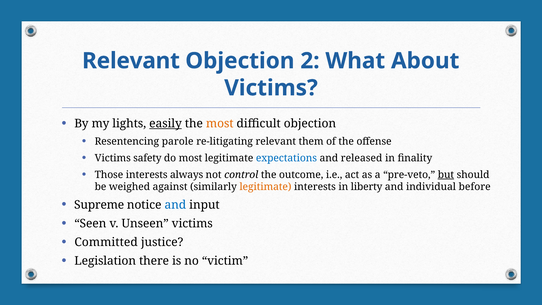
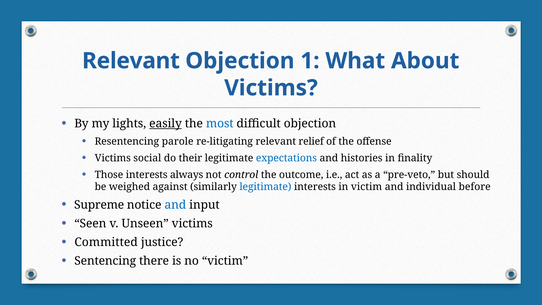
2: 2 -> 1 (310, 61)
most colour: orange -> blue (220, 124)
them: them -> relief (311, 141)
safety: safety -> social (147, 158)
do most: most -> their (190, 158)
released: released -> histories (362, 158)
but underline: present -> none (446, 175)
legitimate colour: orange -> blue (265, 187)
in liberty: liberty -> victim (367, 187)
Legislation: Legislation -> Sentencing (105, 261)
